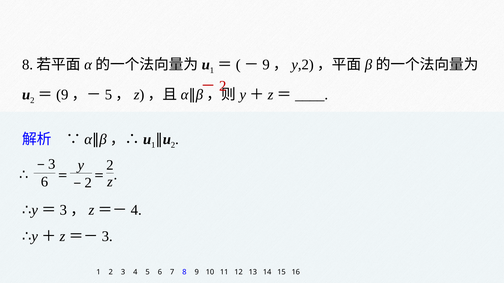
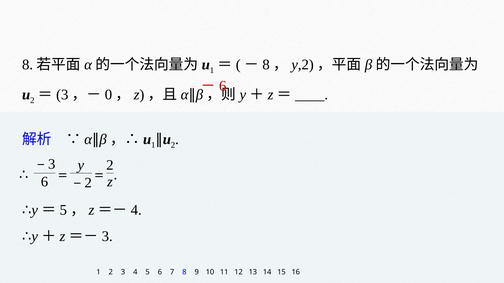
9: 9 -> 8 (266, 65)
2: 2 -> 6 (223, 86)
9: 9 -> 3 (62, 95)
5: 5 -> 0 (108, 95)
3: 3 -> 5 (63, 210)
